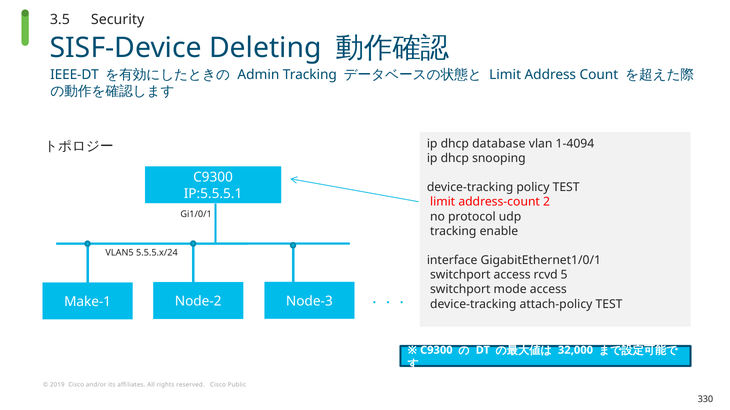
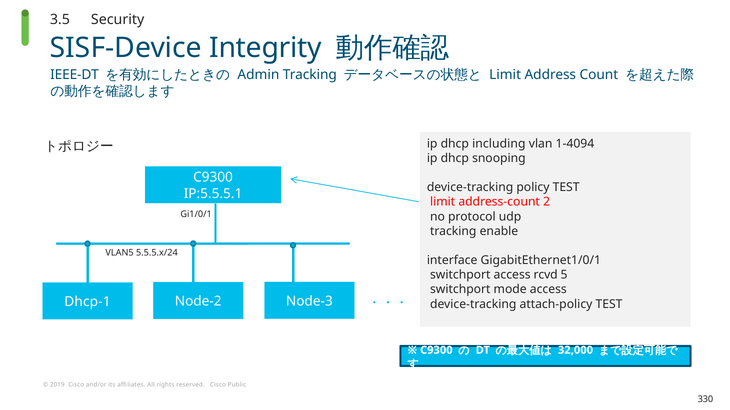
Deleting: Deleting -> Integrity (266, 48)
database: database -> including (499, 144)
Make-1: Make-1 -> Dhcp-1 (87, 302)
